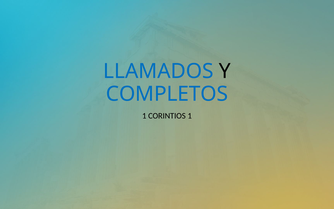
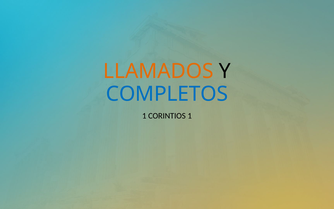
LLAMADOS colour: blue -> orange (158, 71)
